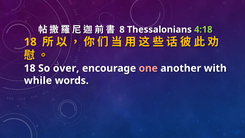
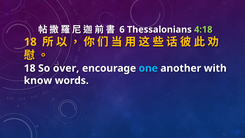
8: 8 -> 6 (122, 30)
one colour: pink -> light blue (148, 68)
while: while -> know (38, 80)
